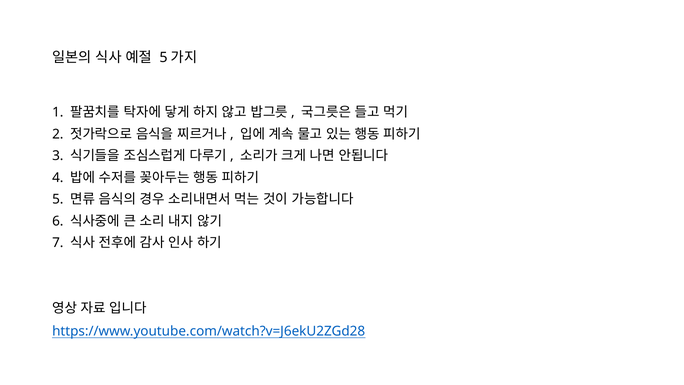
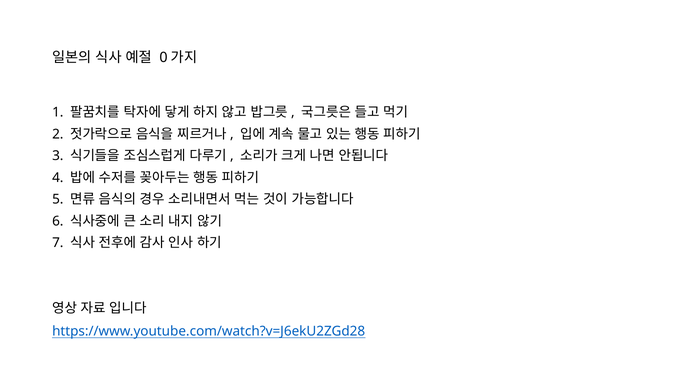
5: 5 -> 0 (164, 58)
